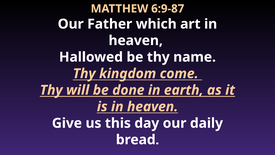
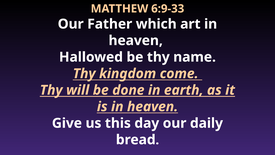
6:9-87: 6:9-87 -> 6:9-33 (168, 9)
